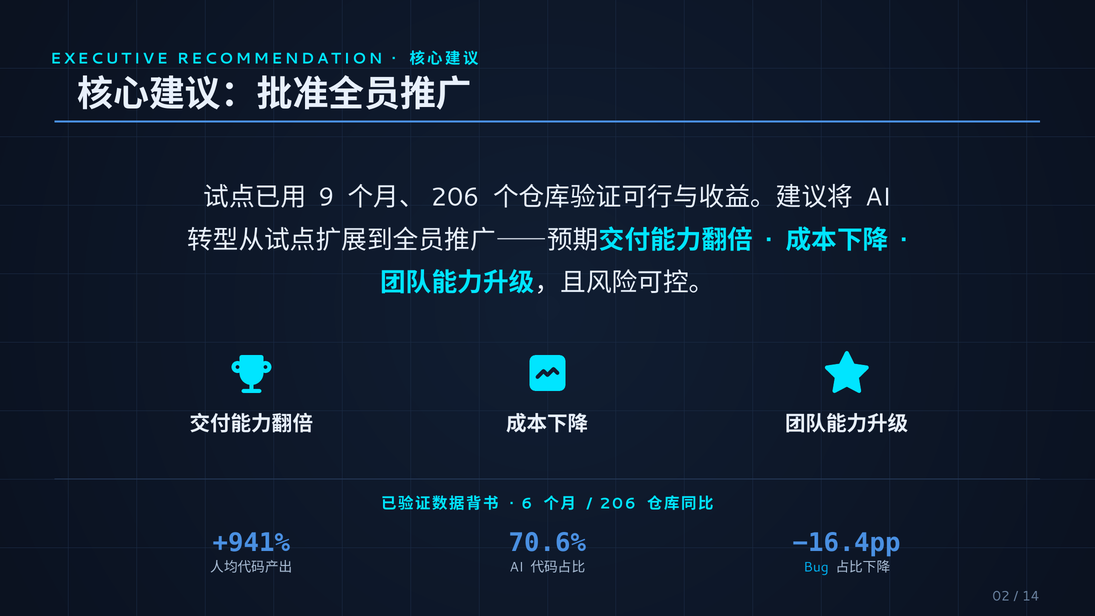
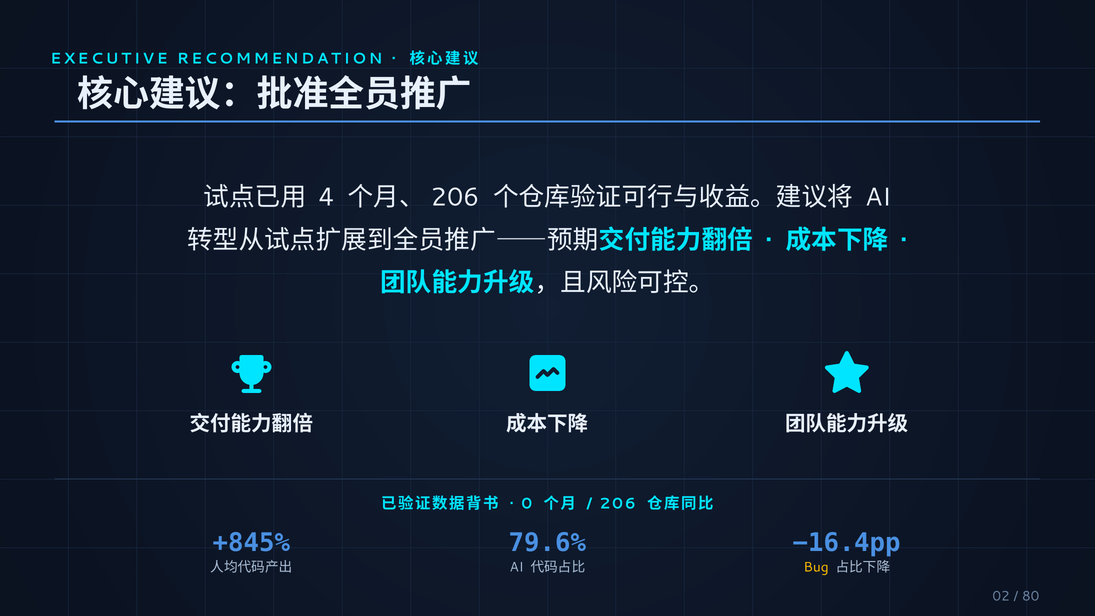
9: 9 -> 4 (326, 197)
6: 6 -> 0 (527, 504)
+941%: +941% -> +845% (251, 543)
70.6%: 70.6% -> 79.6% (547, 543)
Bug colour: light blue -> yellow (816, 567)
14: 14 -> 80 (1031, 596)
